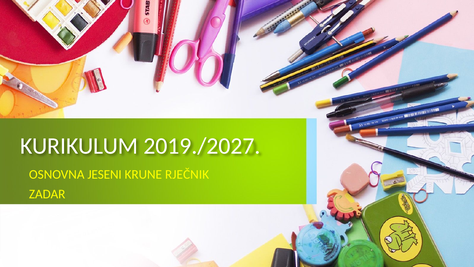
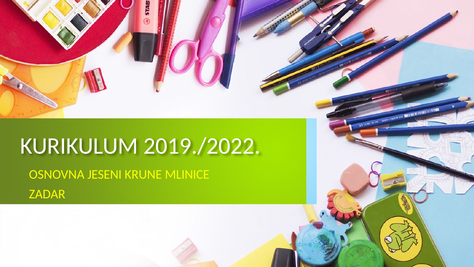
2019./2027: 2019./2027 -> 2019./2022 (202, 146)
RJEČNIK: RJEČNIK -> MLINICE (187, 174)
